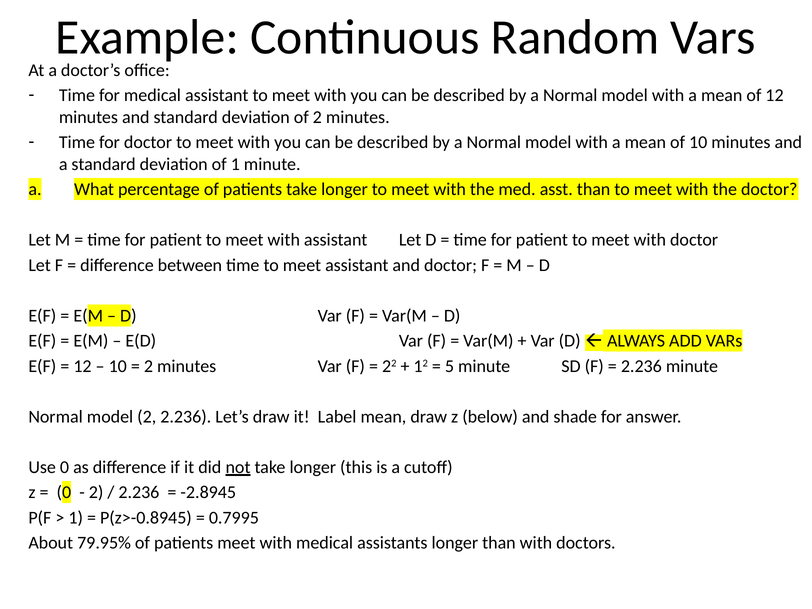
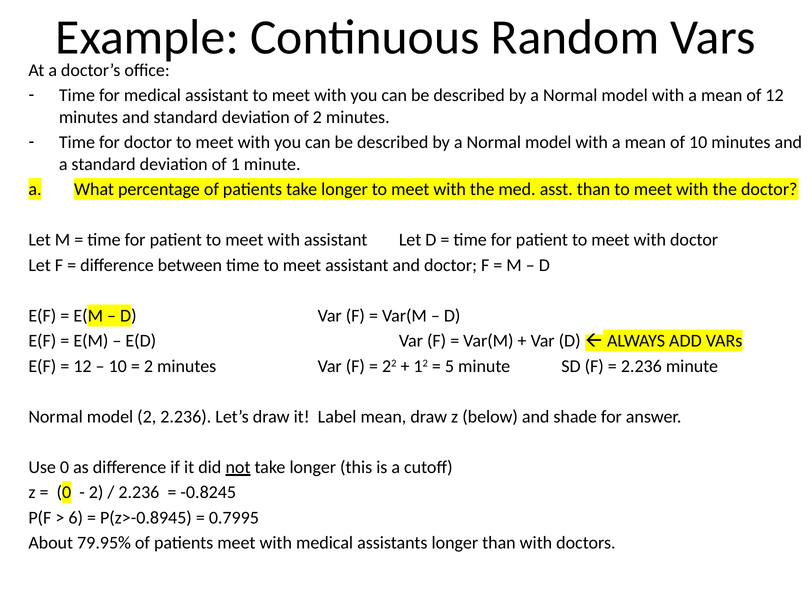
-2.8945: -2.8945 -> -0.8245 (208, 492)
1: 1 -> 6 (76, 518)
